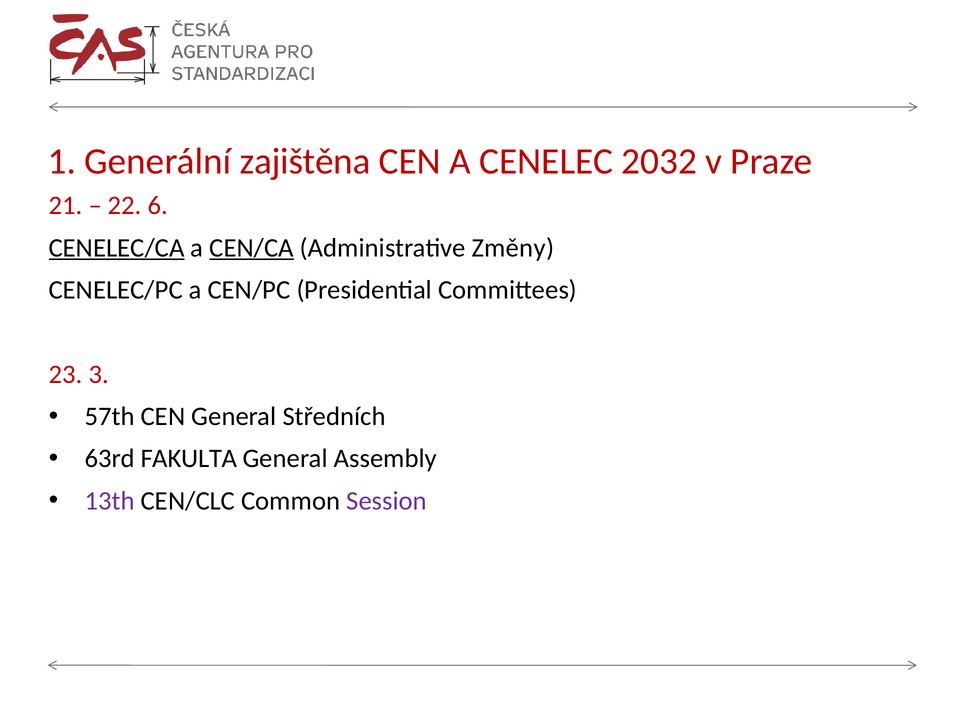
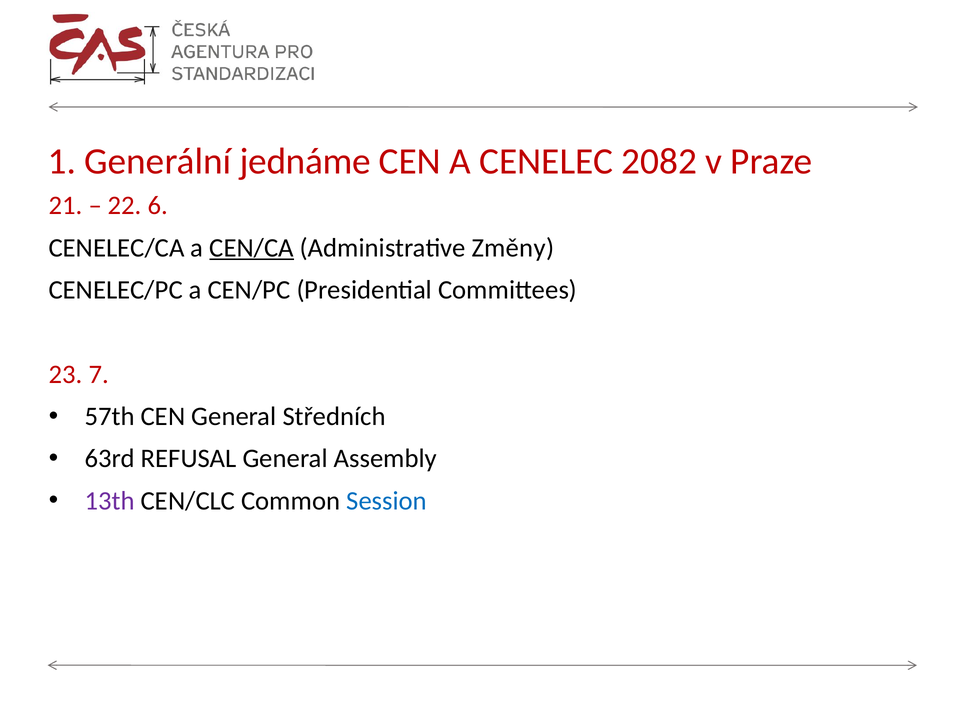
zajištěna: zajištěna -> jednáme (305, 161)
2032: 2032 -> 2082 (659, 161)
CENELEC/CA underline: present -> none (117, 248)
3: 3 -> 7 (99, 374)
FAKULTA: FAKULTA -> REFUSAL (189, 459)
Session colour: purple -> blue (387, 501)
